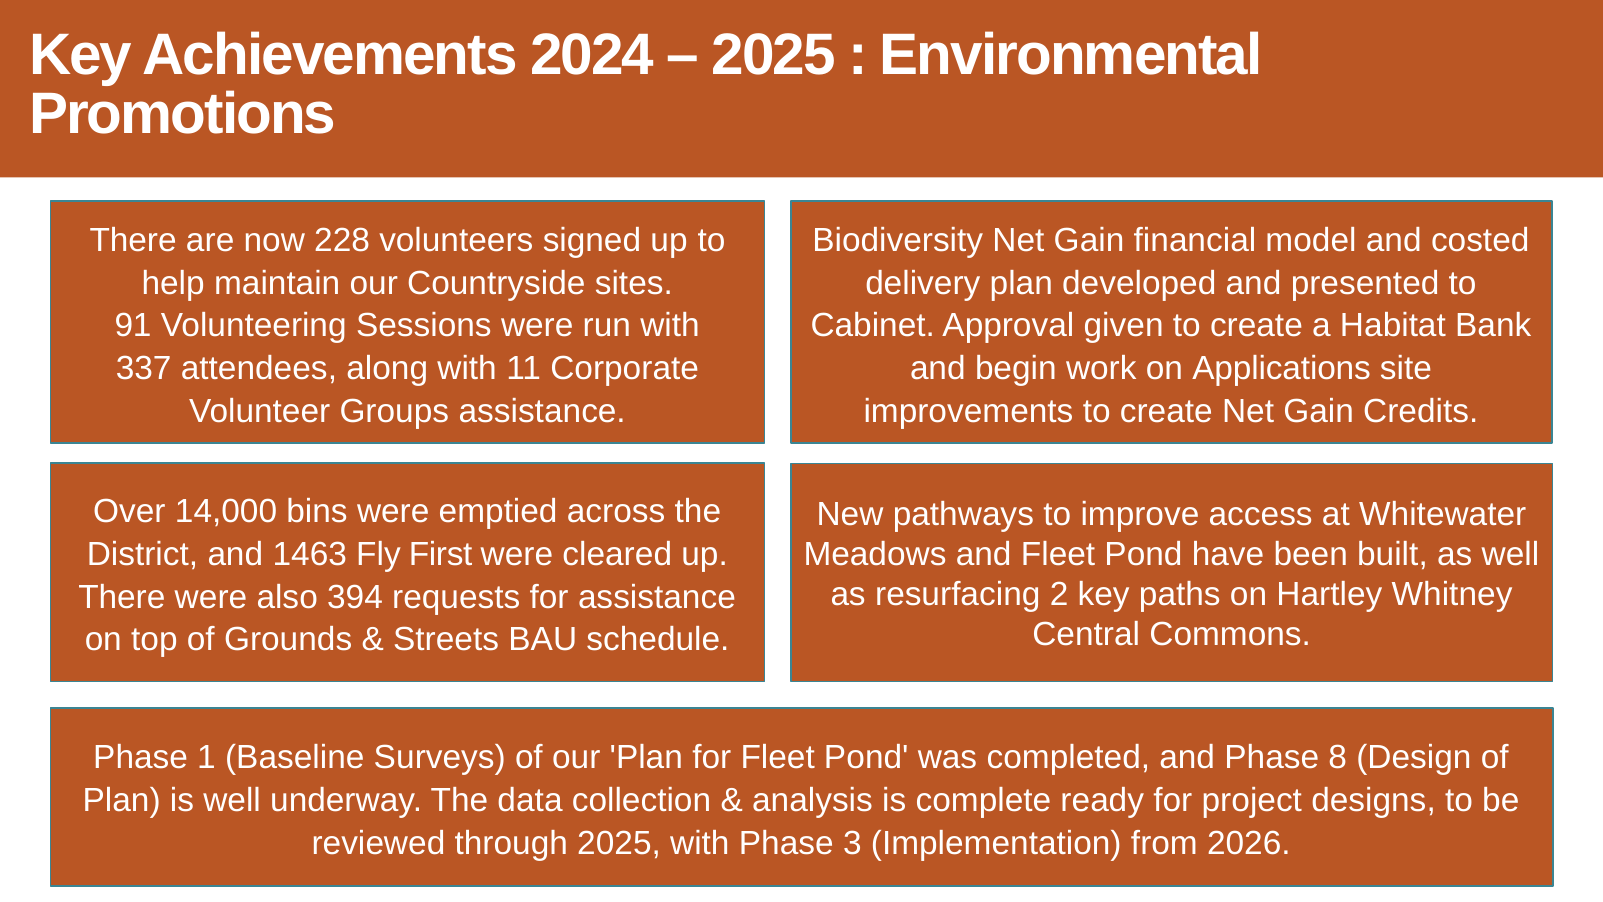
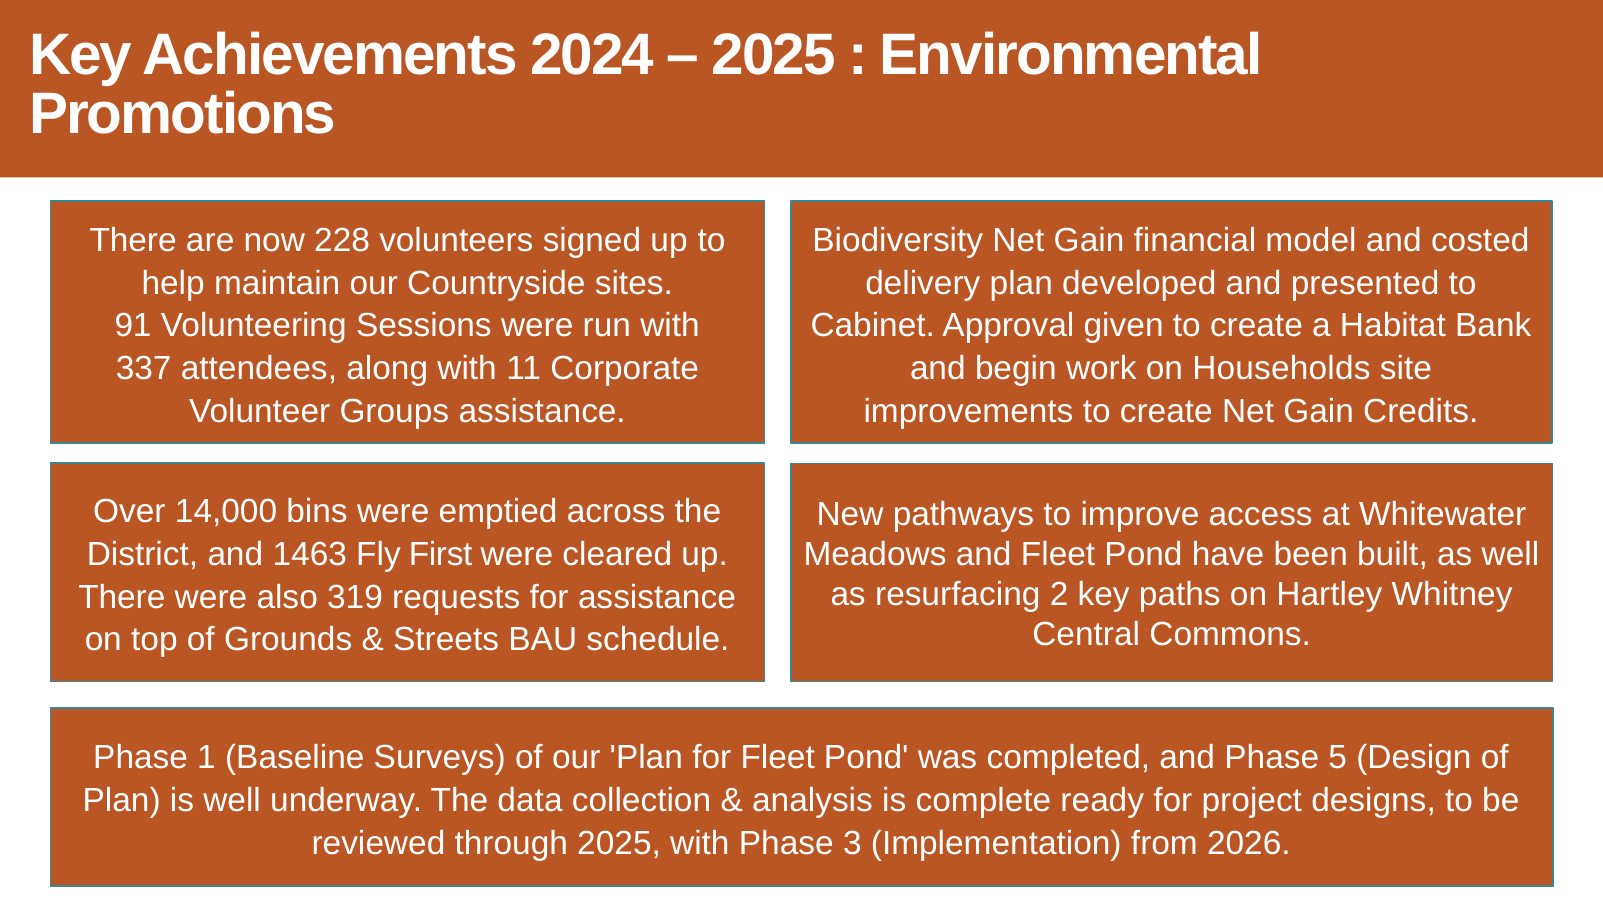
Applications: Applications -> Households (1281, 368)
394: 394 -> 319 (355, 597)
8: 8 -> 5 (1338, 758)
